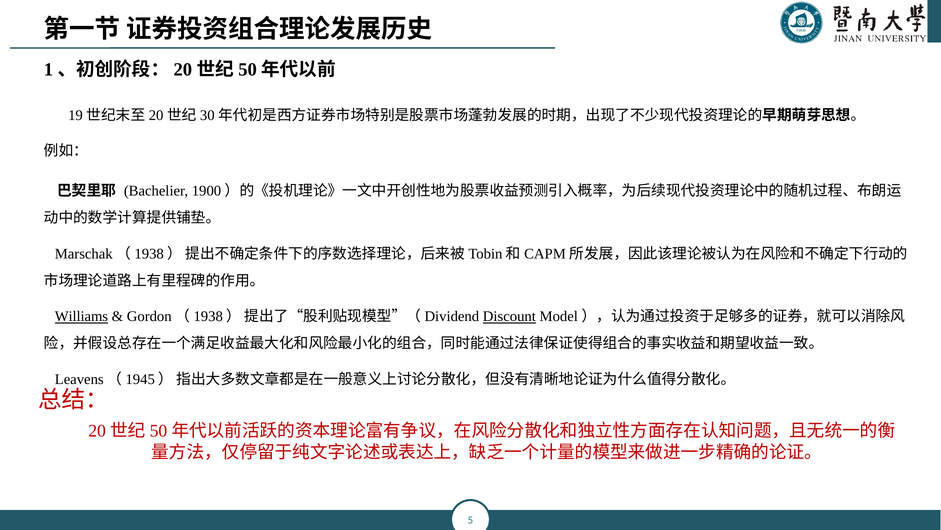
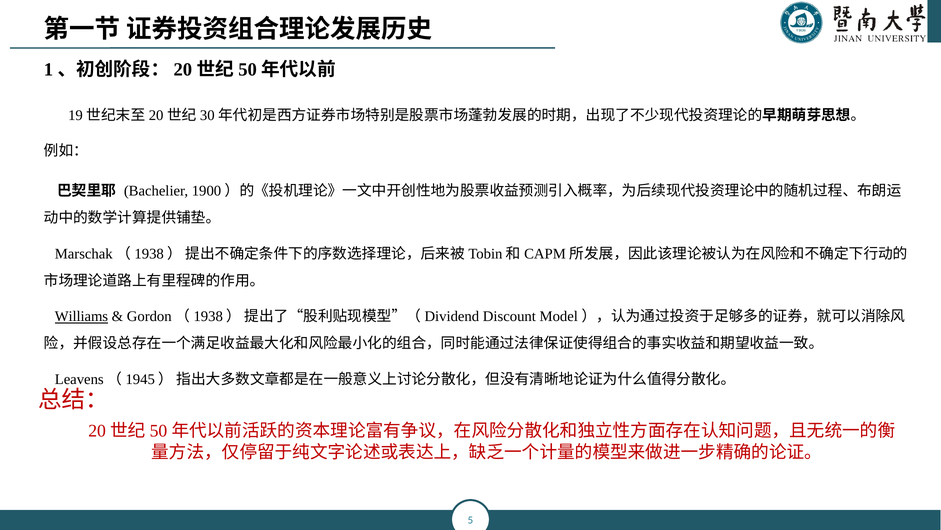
Discount underline: present -> none (509, 316)
